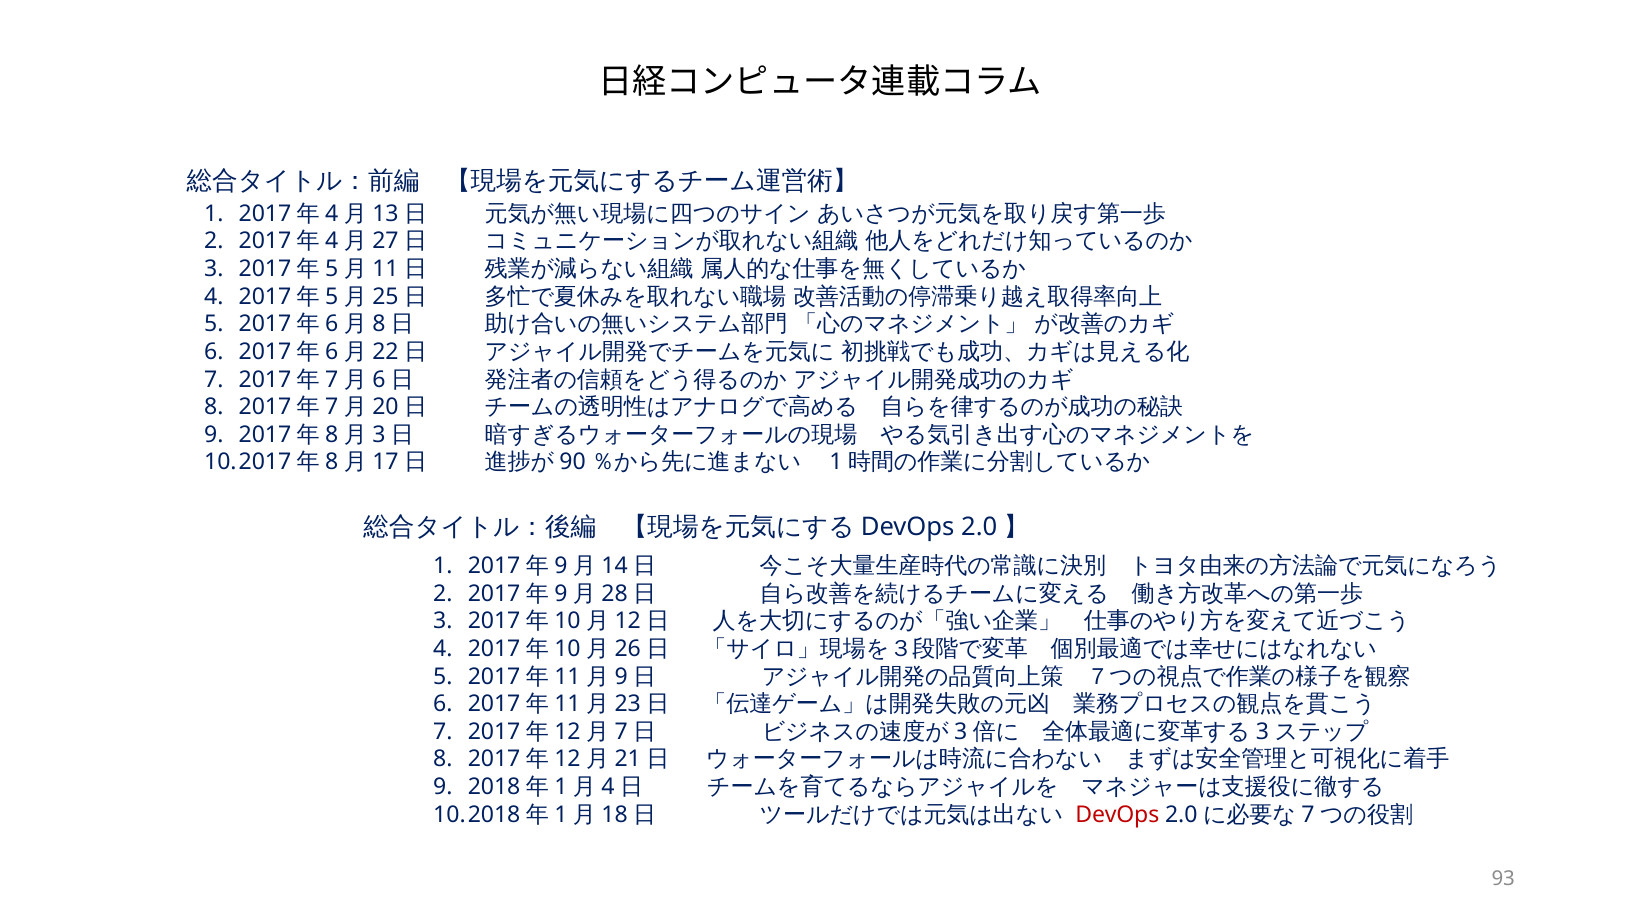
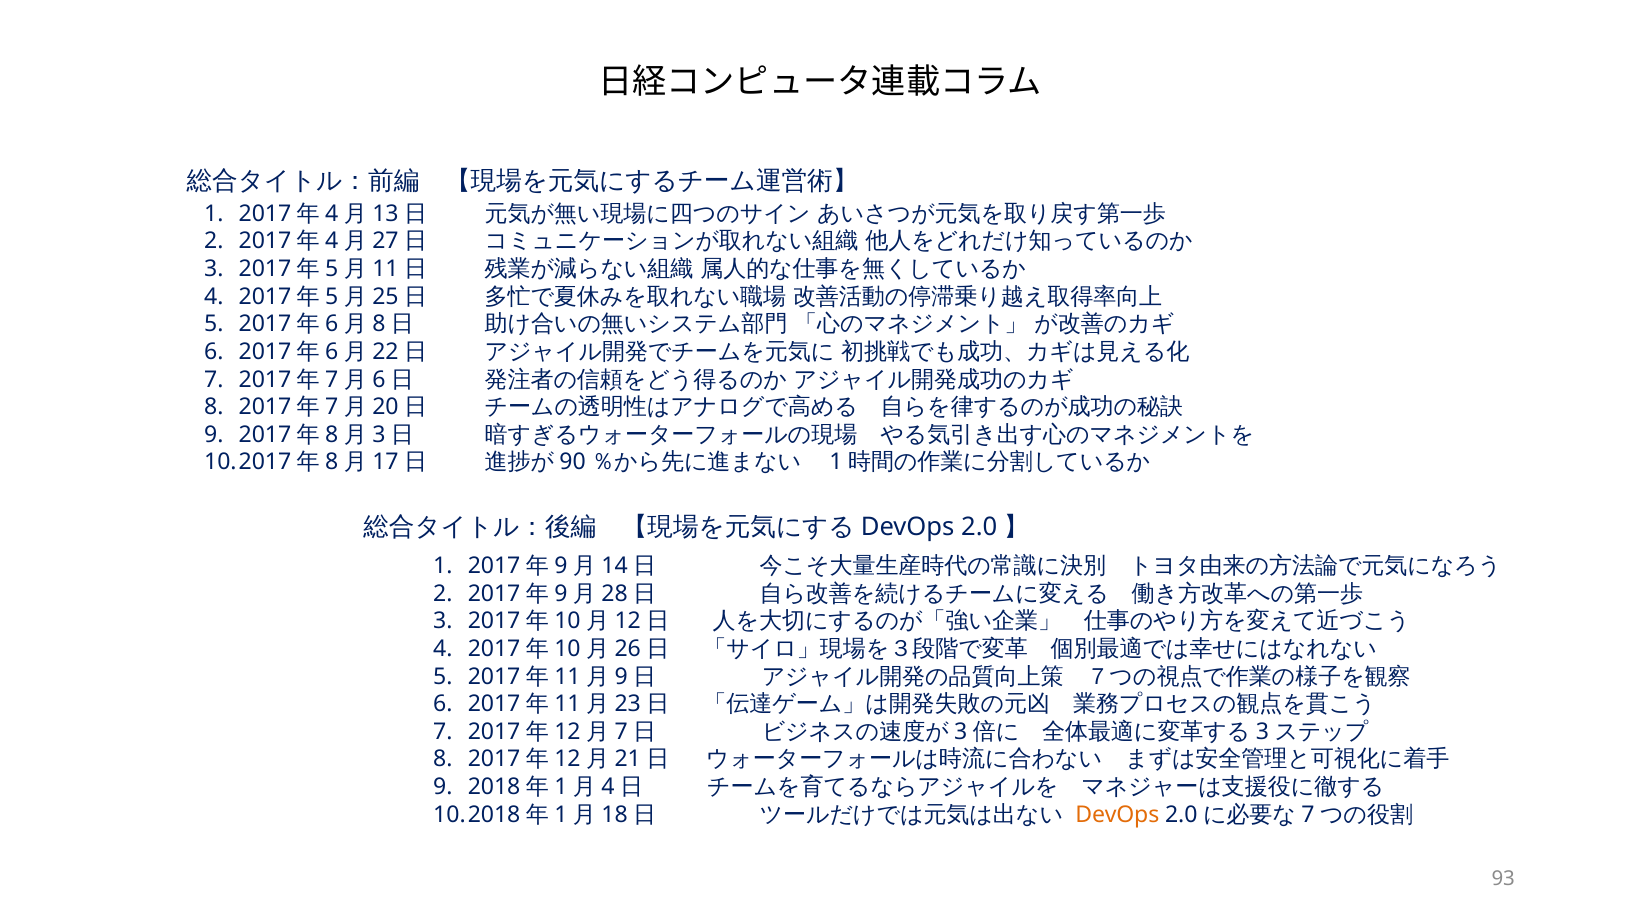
DevOps colour: red -> orange (1117, 815)
